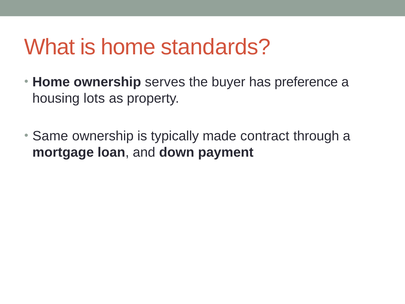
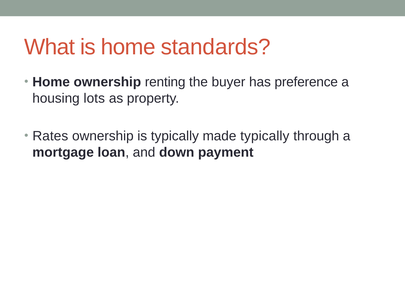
serves: serves -> renting (165, 82)
Same: Same -> Rates (50, 136)
made contract: contract -> typically (265, 136)
